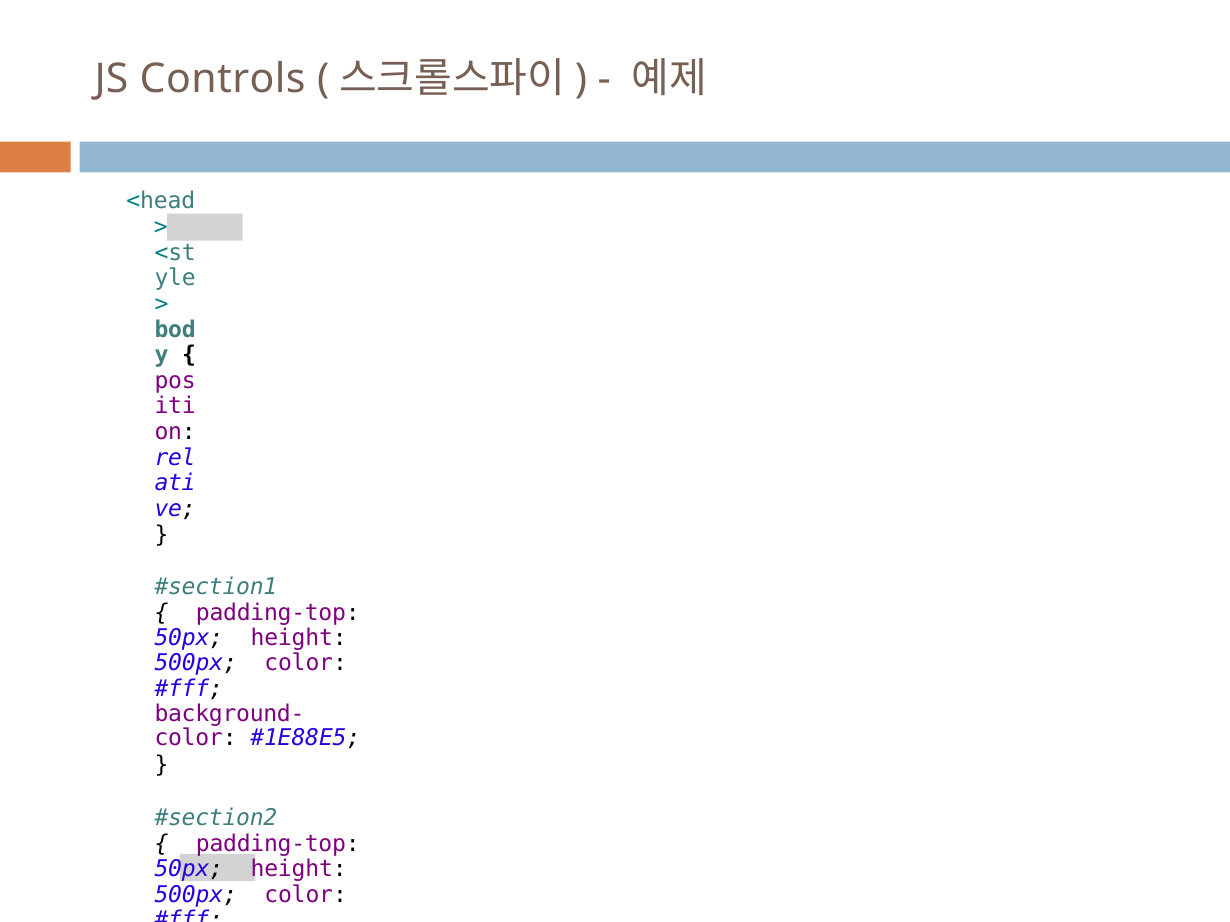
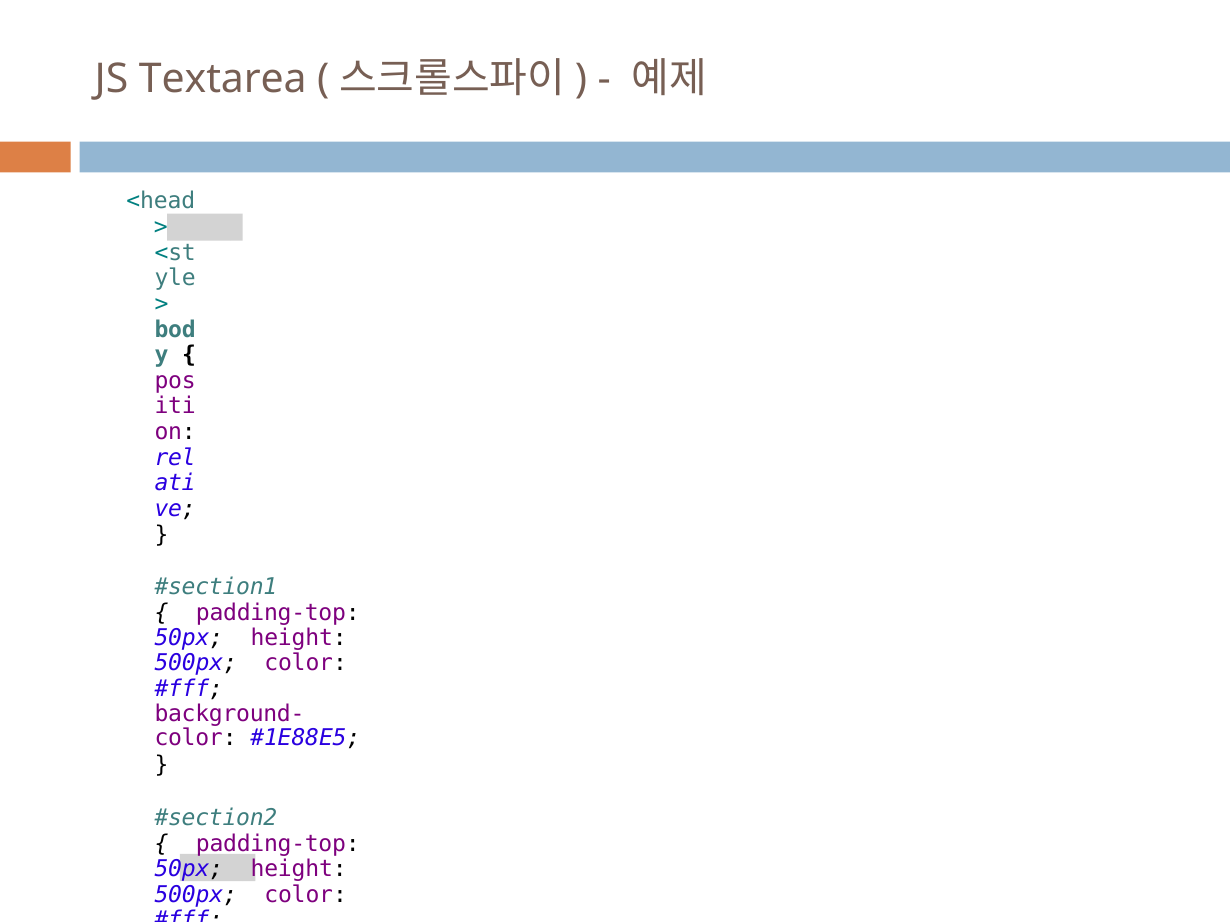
Controls: Controls -> Textarea (223, 79)
